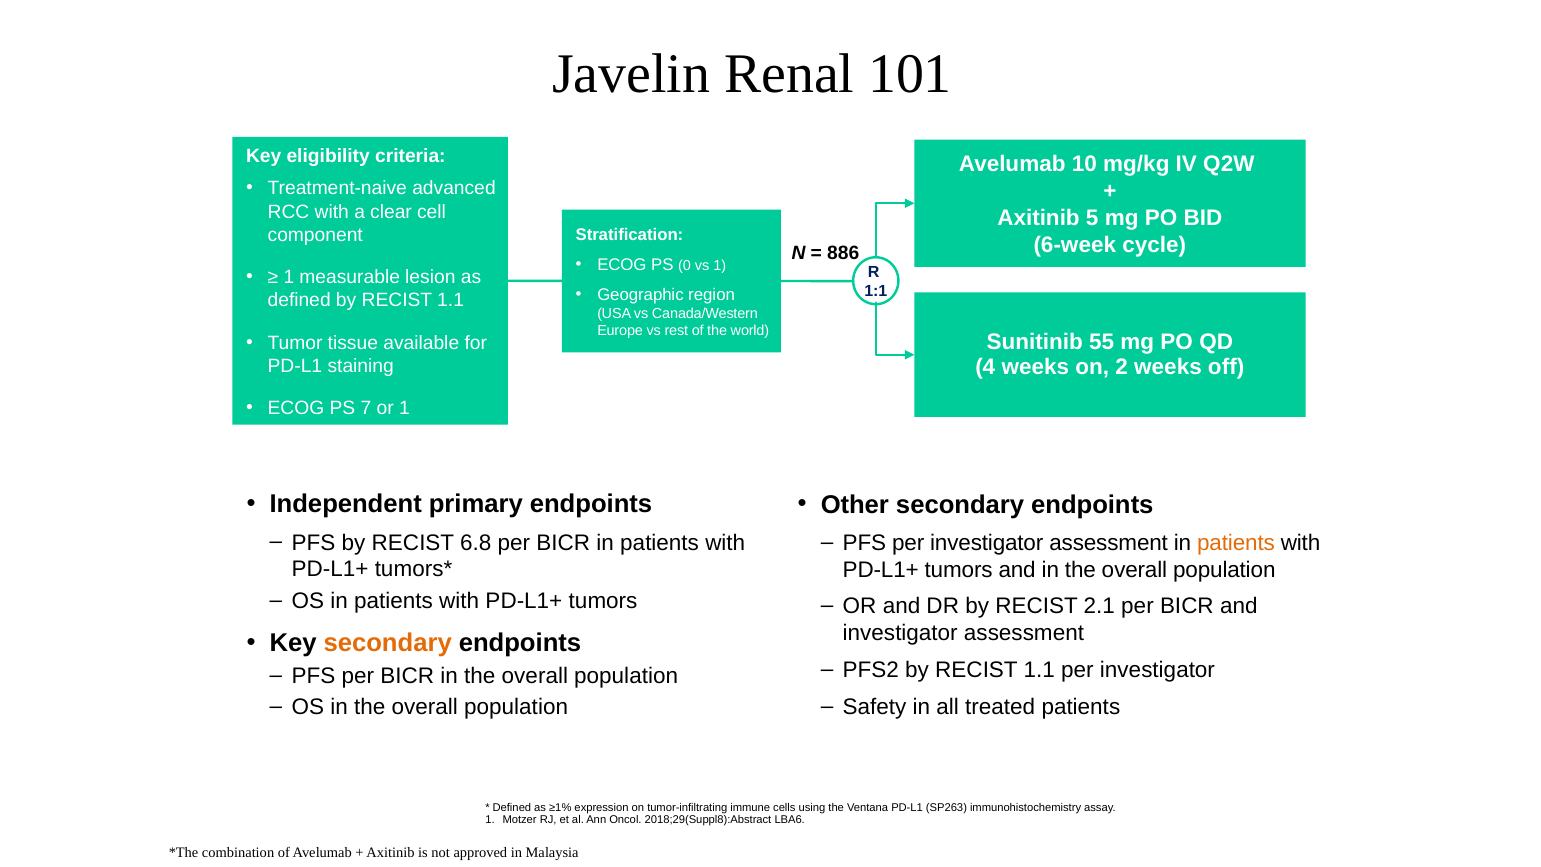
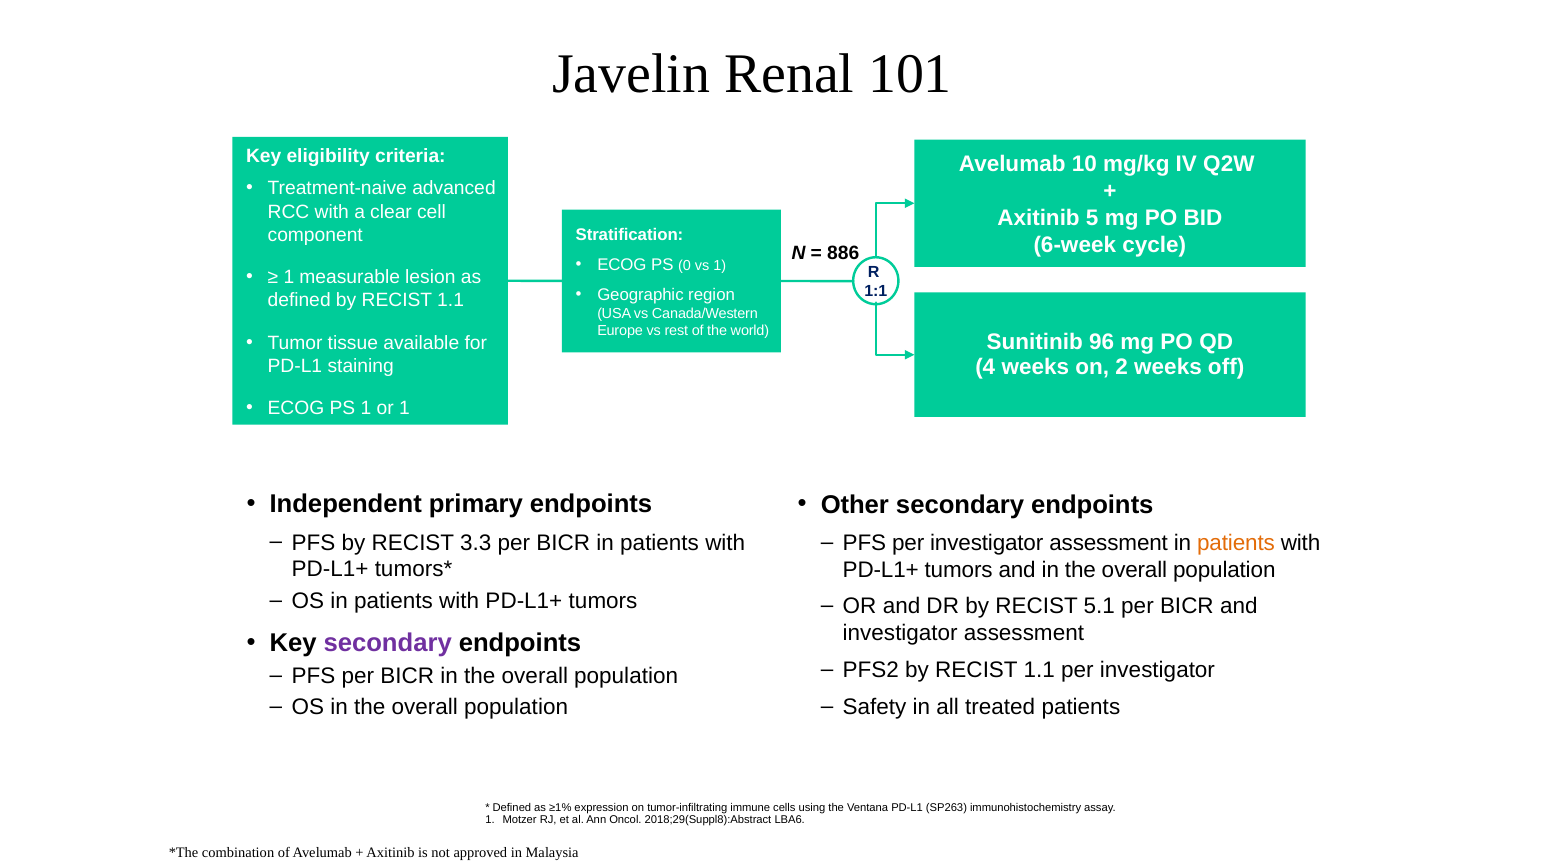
55: 55 -> 96 (1102, 342)
PS 7: 7 -> 1 (366, 408)
6.8: 6.8 -> 3.3 (476, 542)
2.1: 2.1 -> 5.1 (1099, 606)
secondary colour: orange -> purple (388, 643)
